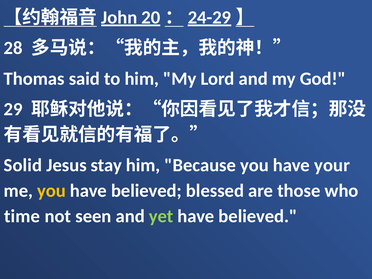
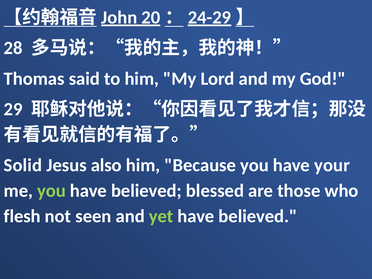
stay: stay -> also (106, 165)
you colour: yellow -> light green (51, 191)
time: time -> flesh (22, 216)
